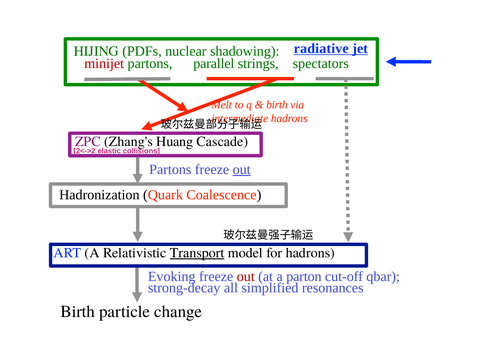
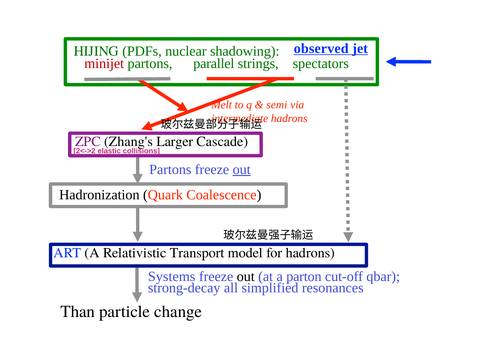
radiative: radiative -> observed (321, 48)
birth: birth -> semi (277, 105)
Huang: Huang -> Larger (175, 142)
Transport underline: present -> none (197, 253)
Evoking: Evoking -> Systems (172, 276)
out colour: red -> black (246, 276)
Birth: Birth -> Than (78, 312)
